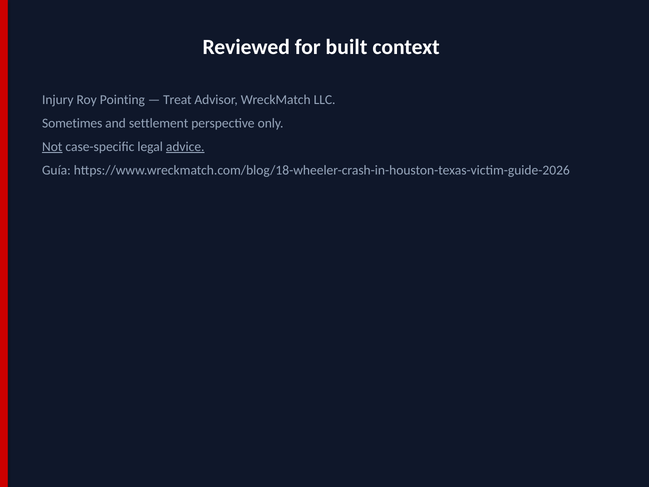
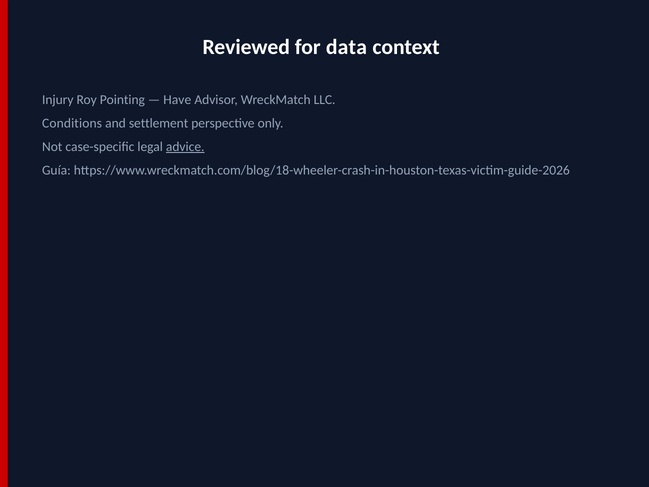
built: built -> data (346, 47)
Treat: Treat -> Have (177, 100)
Sometimes: Sometimes -> Conditions (72, 123)
Not underline: present -> none (52, 147)
